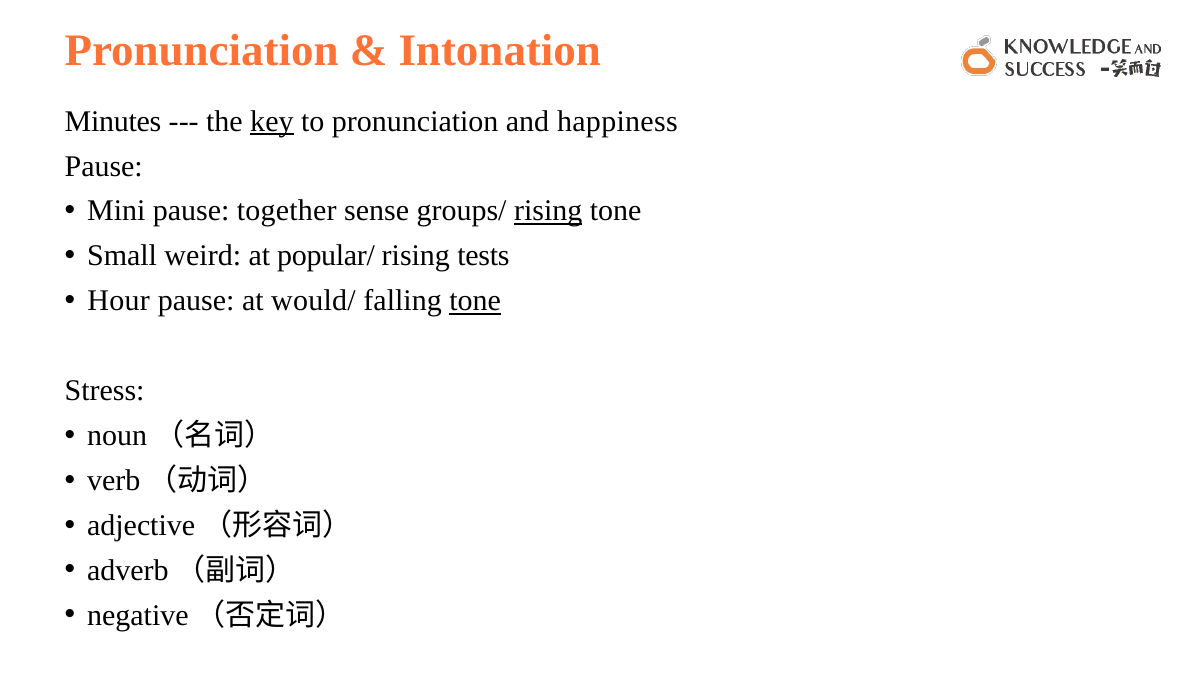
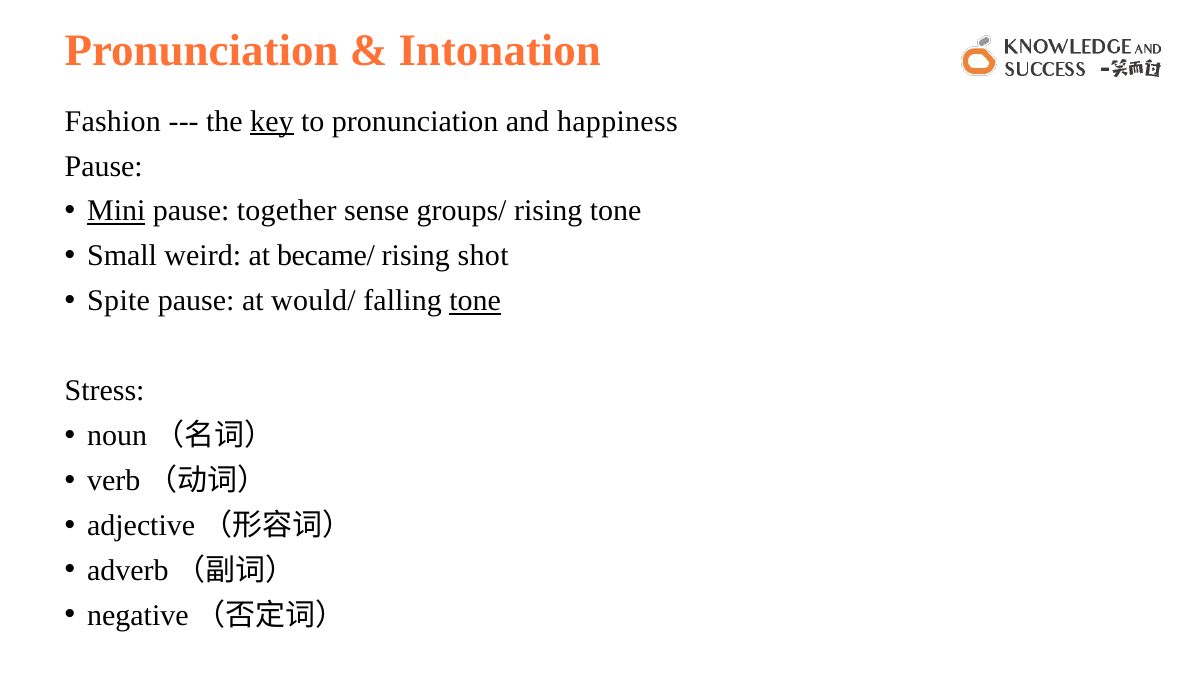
Minutes: Minutes -> Fashion (113, 121)
Mini underline: none -> present (116, 211)
rising underline: present -> none (548, 211)
popular/: popular/ -> became/ (326, 256)
tests: tests -> shot (483, 256)
Hour: Hour -> Spite (119, 301)
